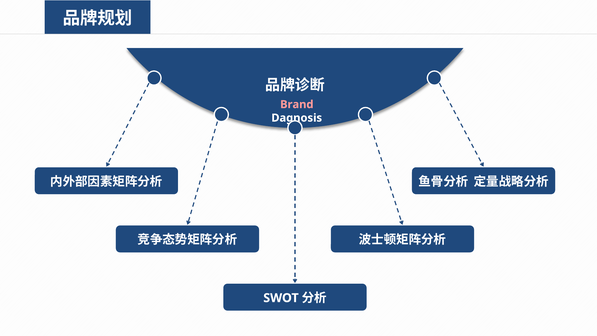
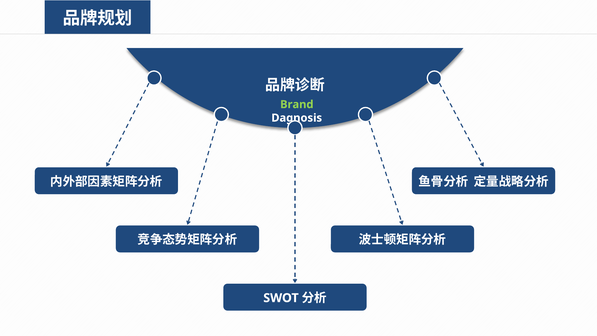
Brand colour: pink -> light green (297, 104)
